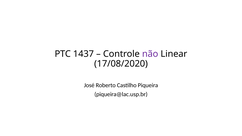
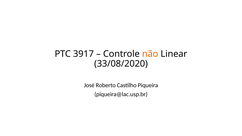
1437: 1437 -> 3917 (83, 54)
não colour: purple -> orange (150, 54)
17/08/2020: 17/08/2020 -> 33/08/2020 (121, 64)
